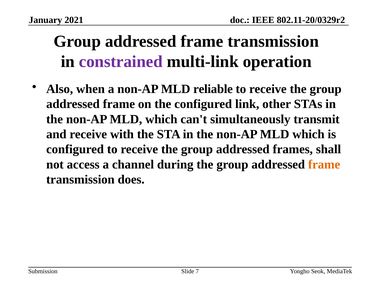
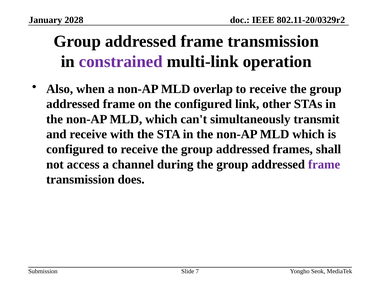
2021: 2021 -> 2028 (74, 20)
reliable: reliable -> overlap (213, 89)
frame colour: orange -> purple (324, 164)
